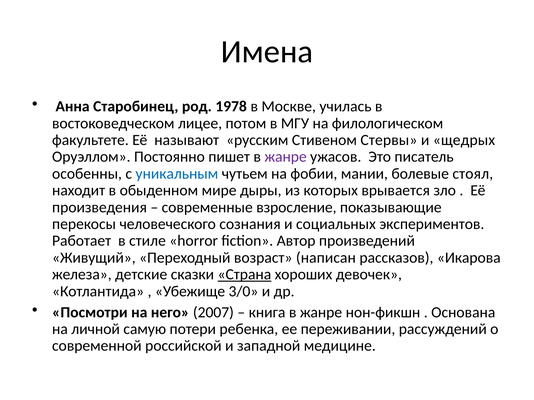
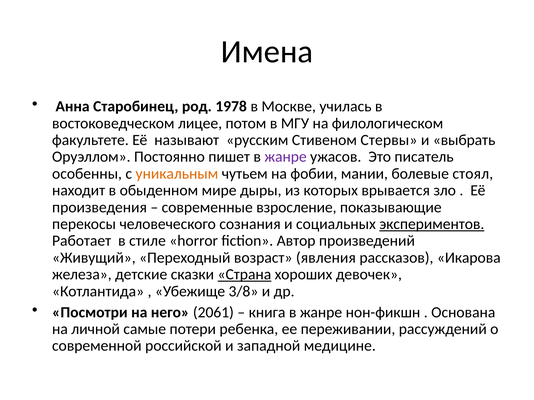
щедрых: щедрых -> выбрать (464, 140)
уникальным colour: blue -> orange (177, 174)
экспериментов underline: none -> present (432, 224)
написан: написан -> явления (326, 258)
3/0: 3/0 -> 3/8 (243, 292)
2007: 2007 -> 2061 (213, 313)
самую: самую -> самые (145, 329)
